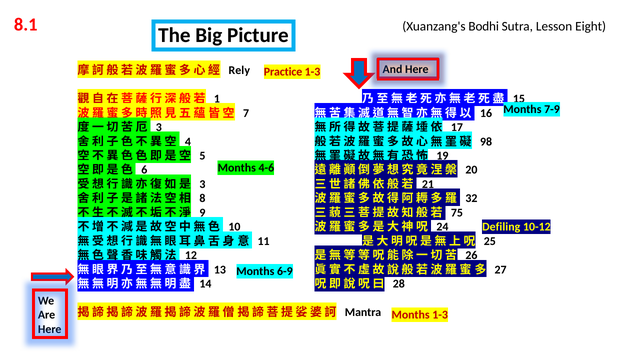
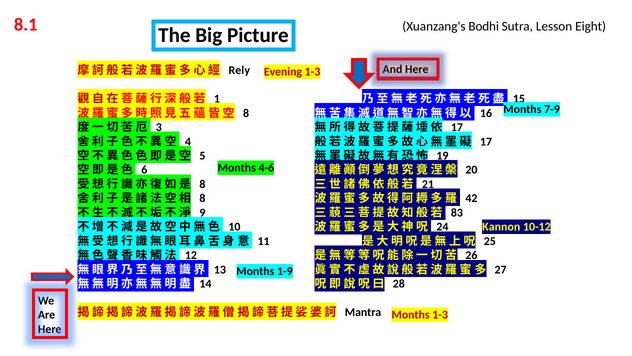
Practice: Practice -> Evening (283, 72)
7: 7 -> 8 (246, 113)
98: 98 -> 17 (486, 141)
3: 3 -> 8 (202, 184)
32: 32 -> 42 (471, 198)
75: 75 -> 83 (457, 212)
Defiling: Defiling -> Kannon (501, 227)
6-9: 6-9 -> 1-9 (285, 271)
